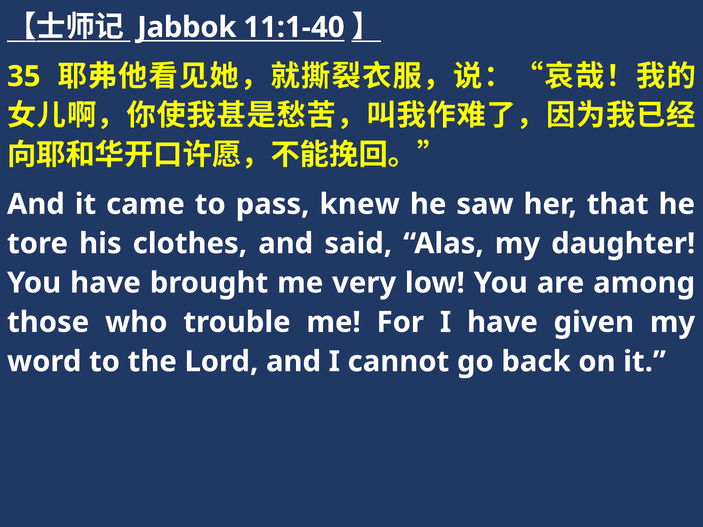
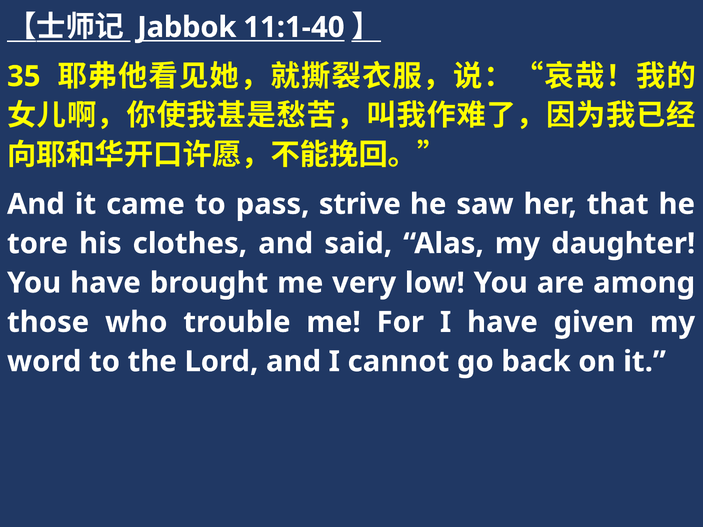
knew: knew -> strive (360, 204)
